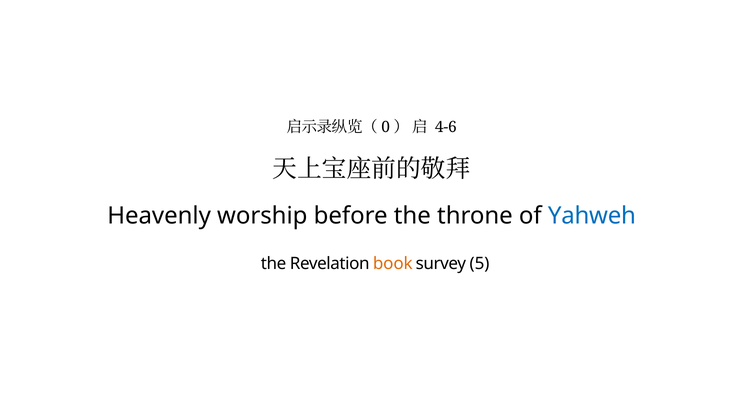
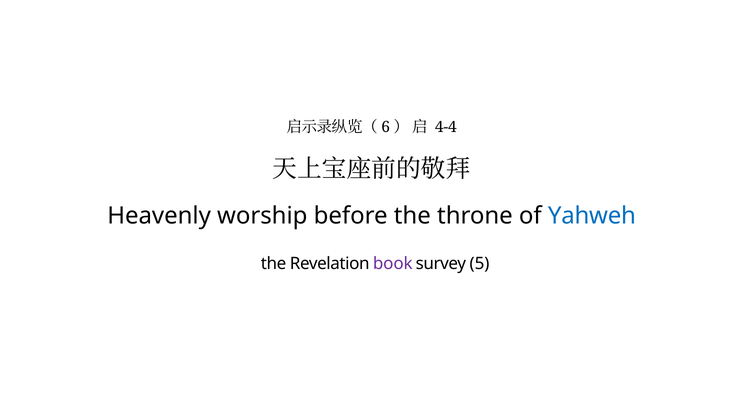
0: 0 -> 6 (386, 127)
4-6: 4-6 -> 4-4 (446, 127)
book colour: orange -> purple (393, 264)
